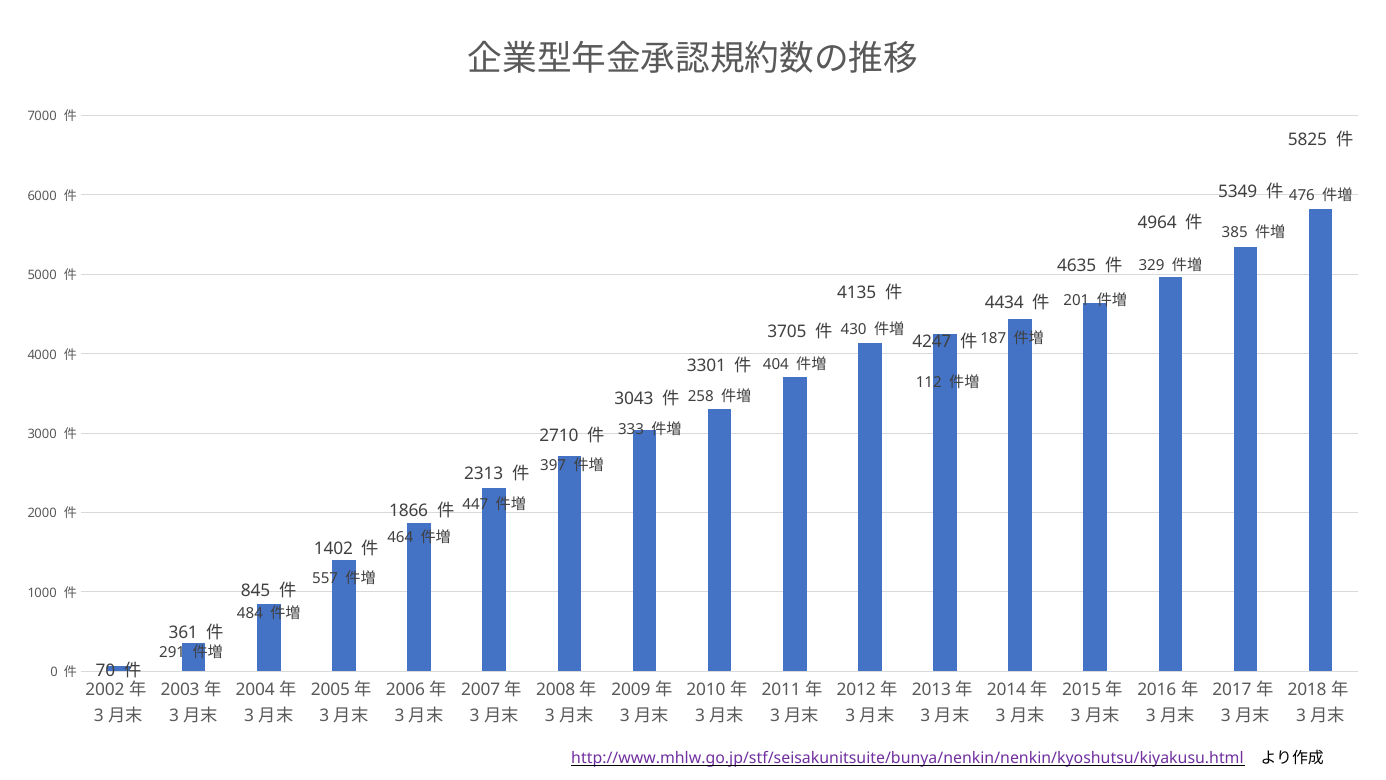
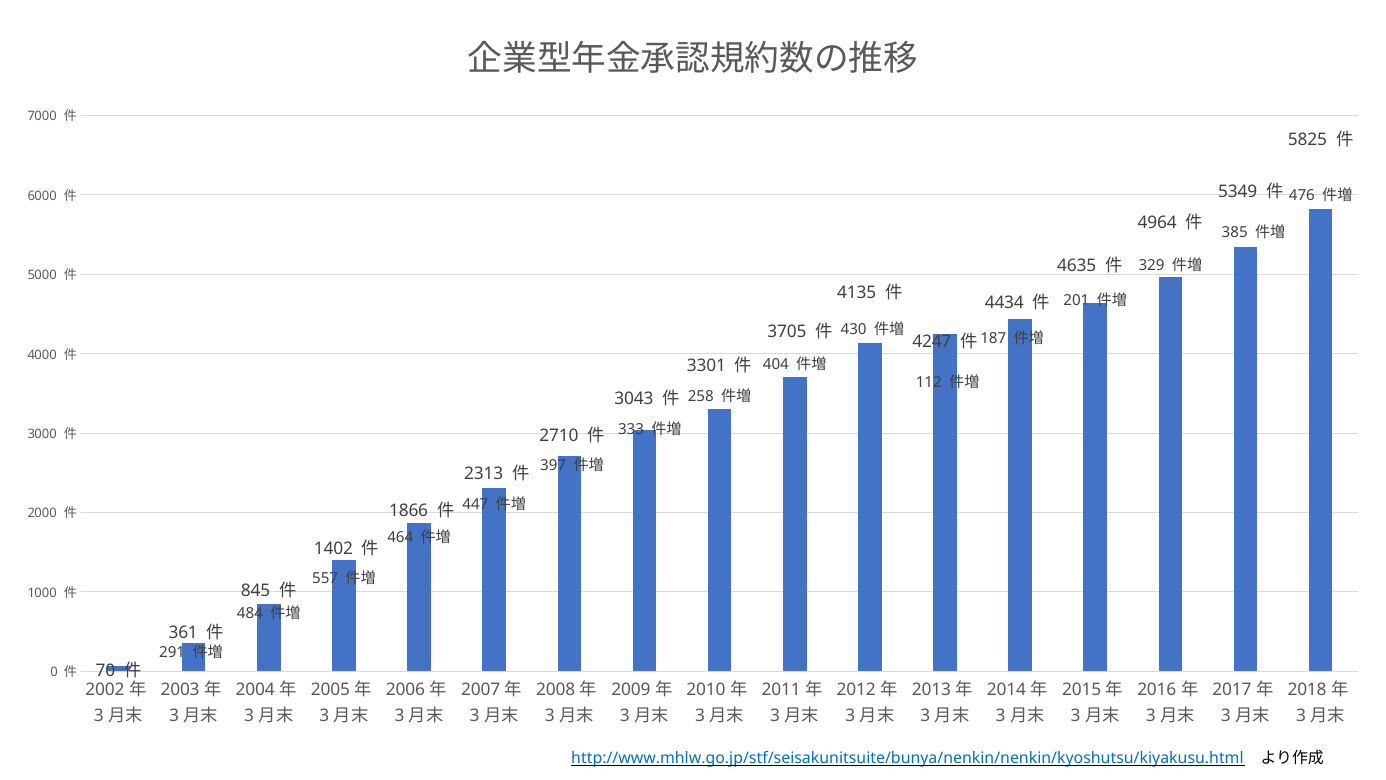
http://www.mhlw.go.jp/stf/seisakunitsuite/bunya/nenkin/nenkin/kyoshutsu/kiyakusu.html colour: purple -> blue (907, 758)
